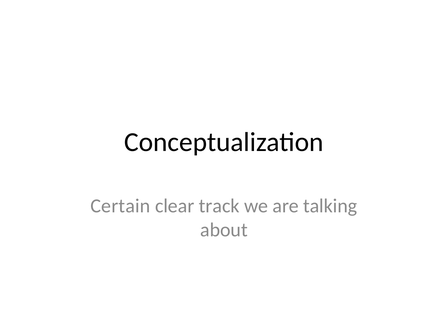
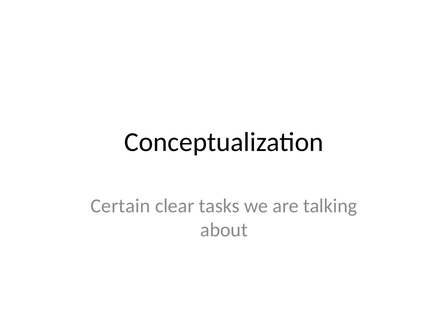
track: track -> tasks (219, 206)
